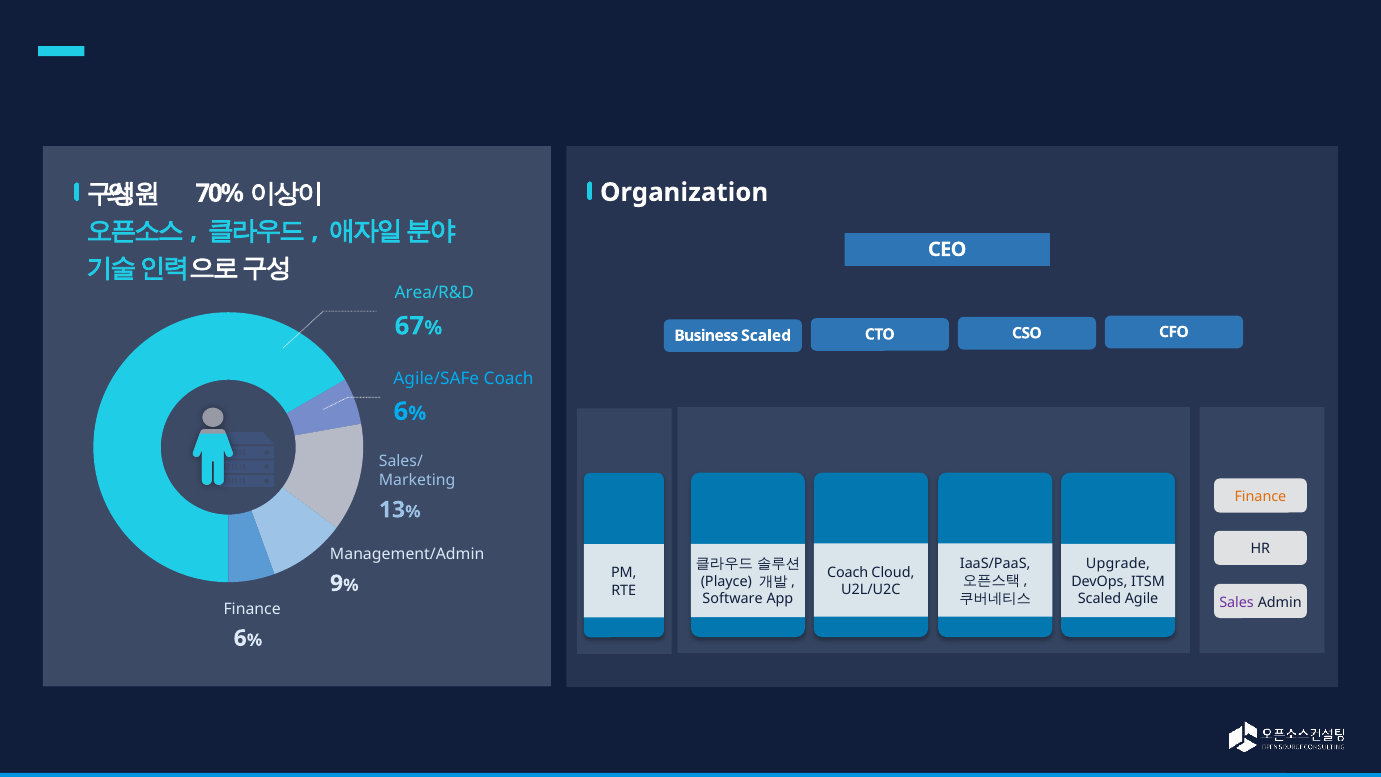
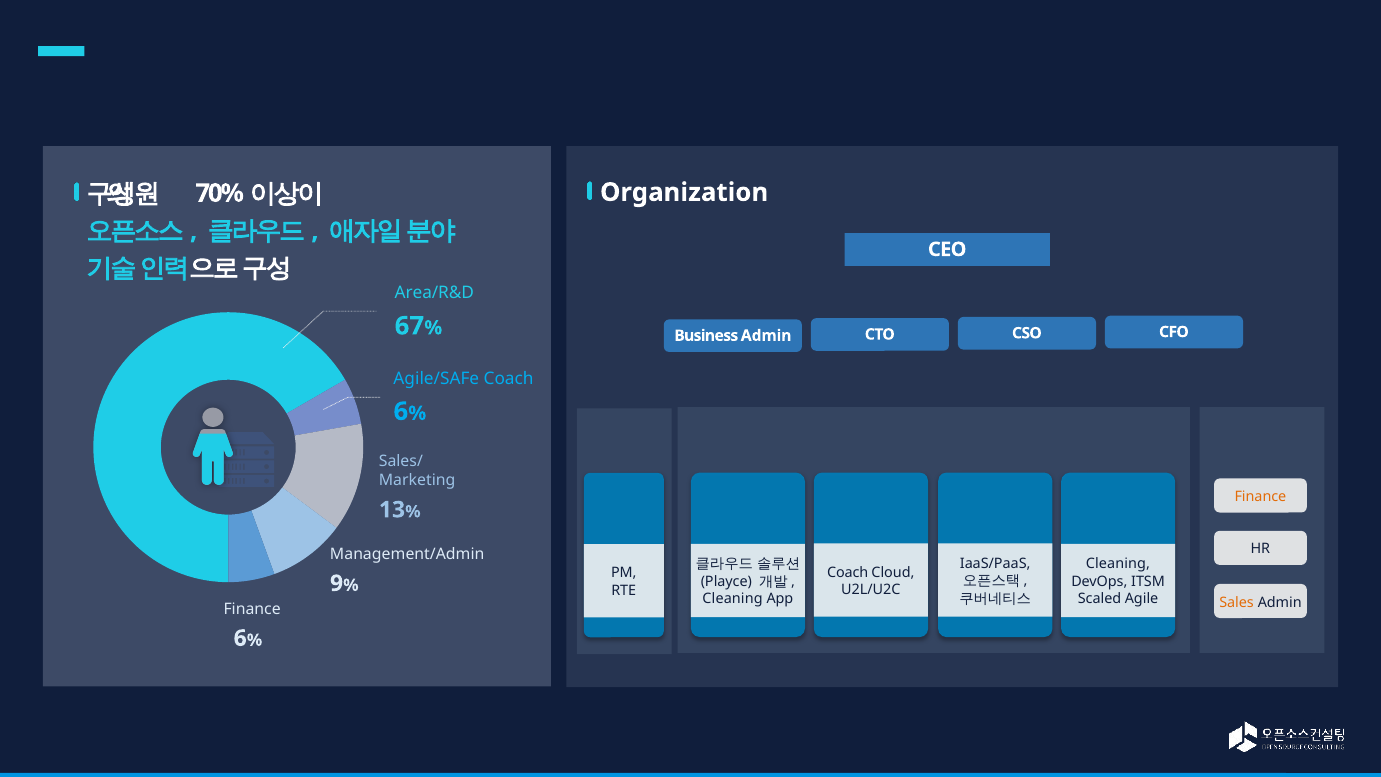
Business Scaled: Scaled -> Admin (766, 336)
Upgrade: Upgrade -> Cleaning (1118, 564)
Software: Software -> Cleaning (733, 599)
Sales colour: purple -> orange (1237, 602)
